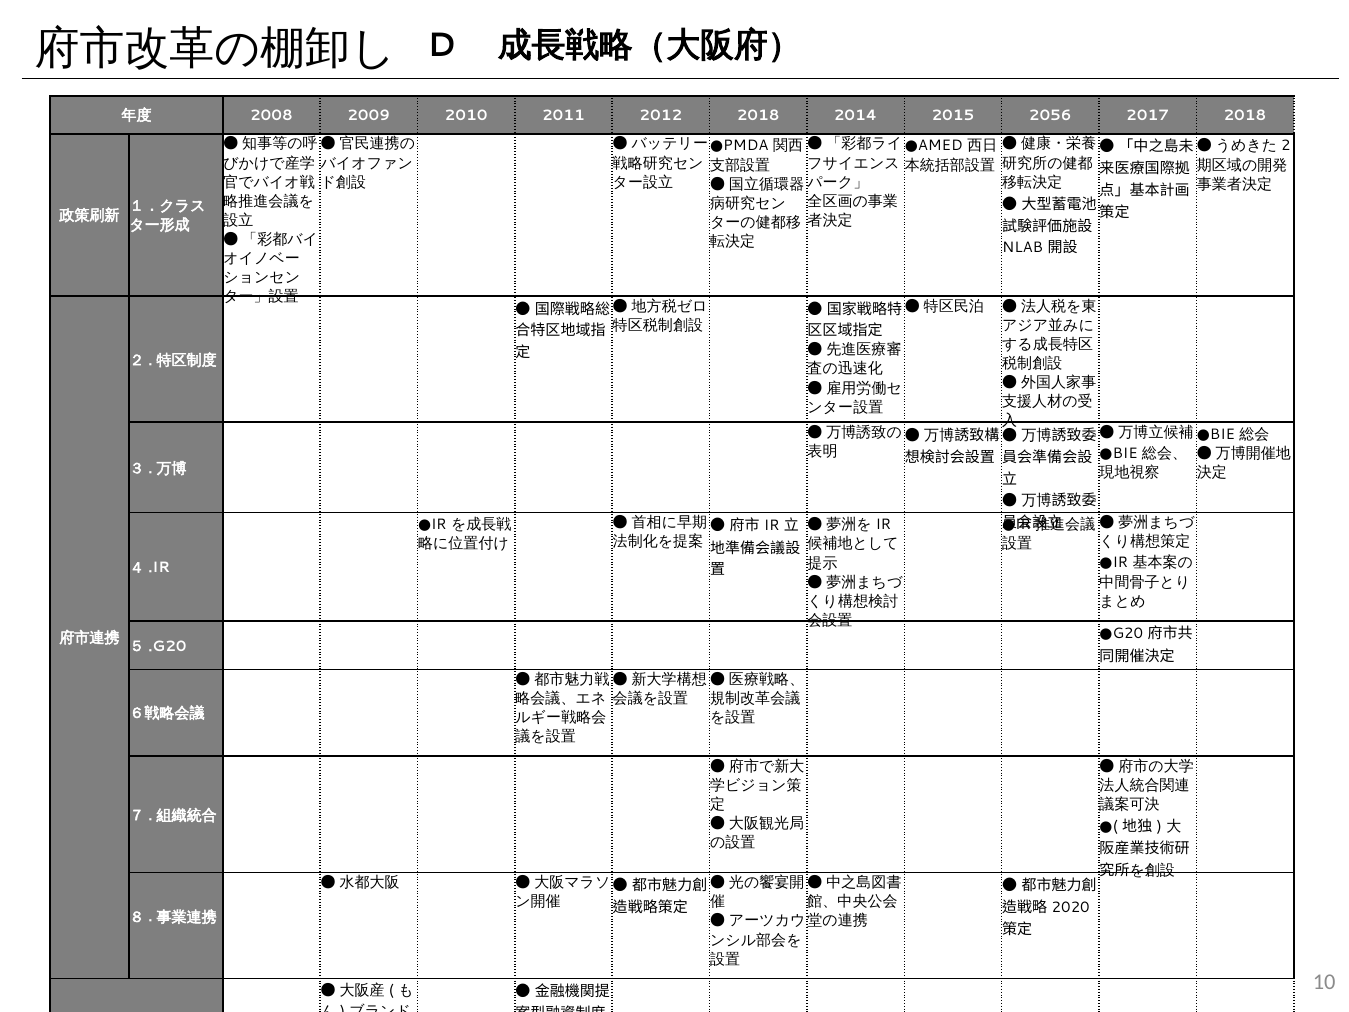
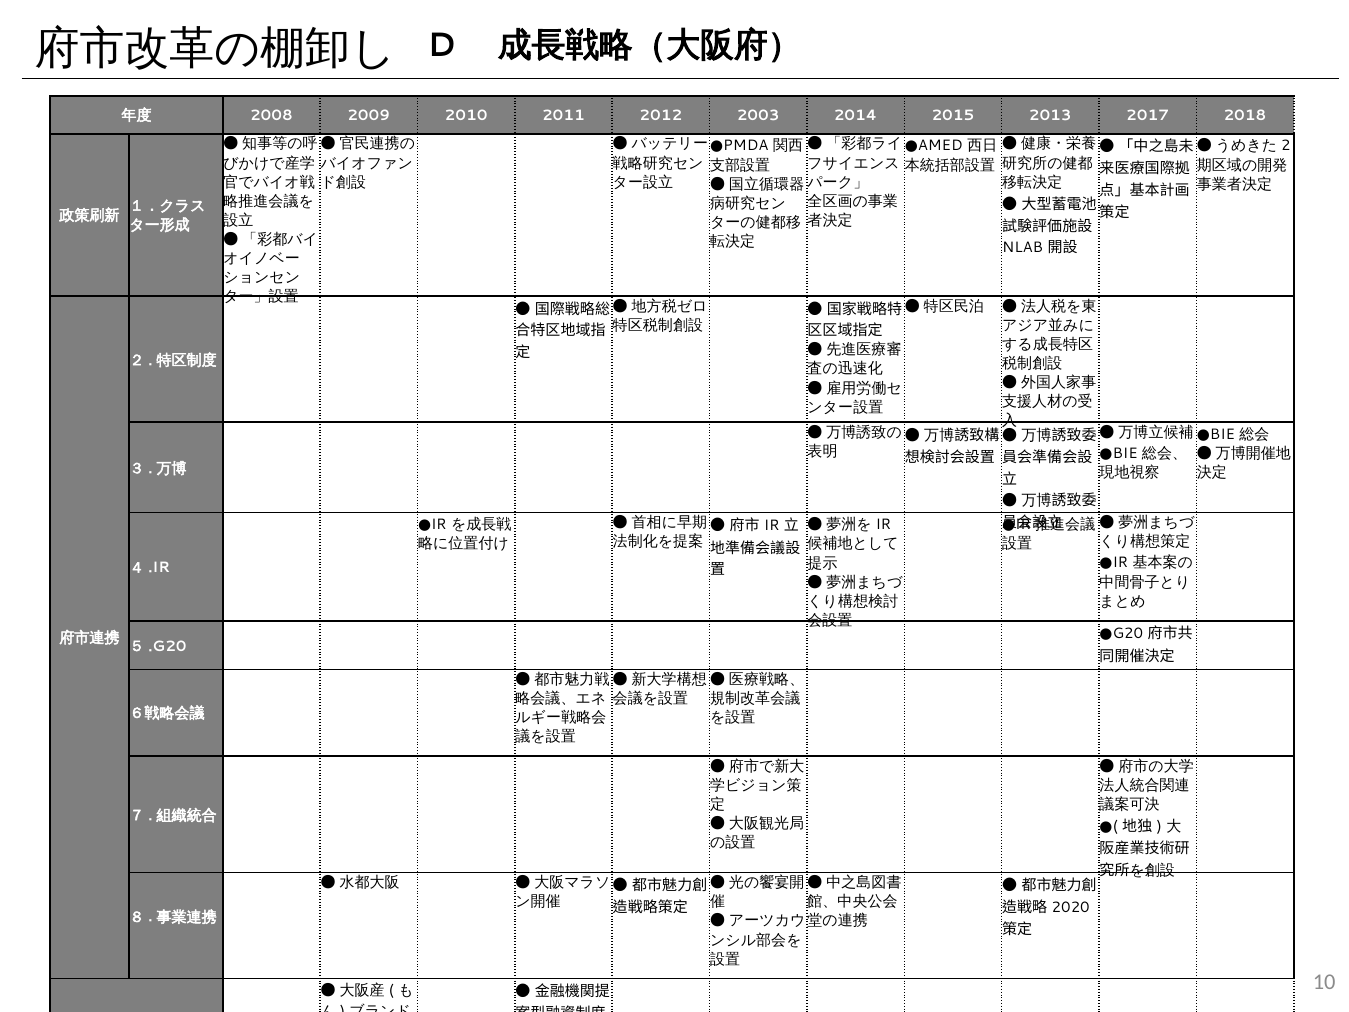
2012 2018: 2018 -> 2003 (758, 116)
2056: 2056 -> 2013 (1050, 116)
